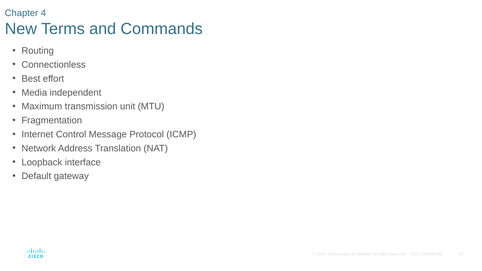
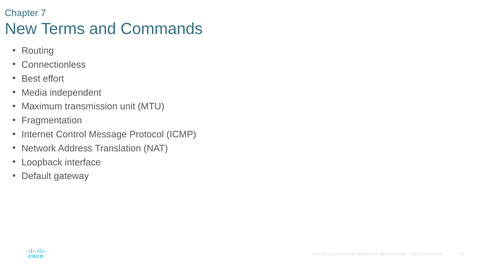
4: 4 -> 7 (43, 13)
